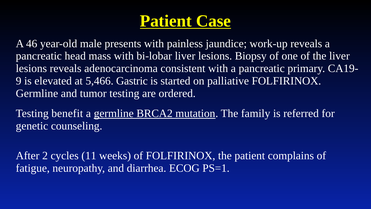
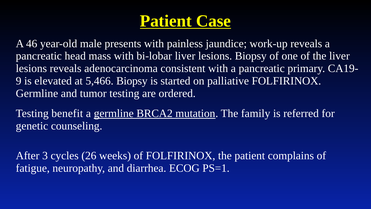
5,466 Gastric: Gastric -> Biopsy (132, 81)
2: 2 -> 3 (45, 156)
11: 11 -> 26 (89, 156)
